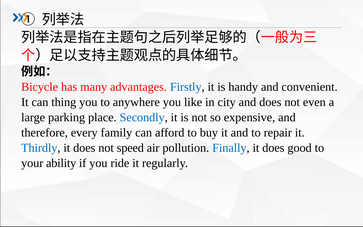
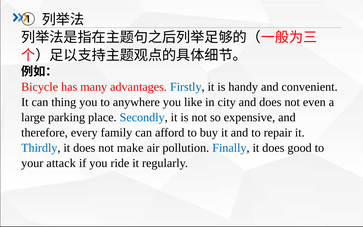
speed: speed -> make (130, 148)
ability: ability -> attack (61, 163)
